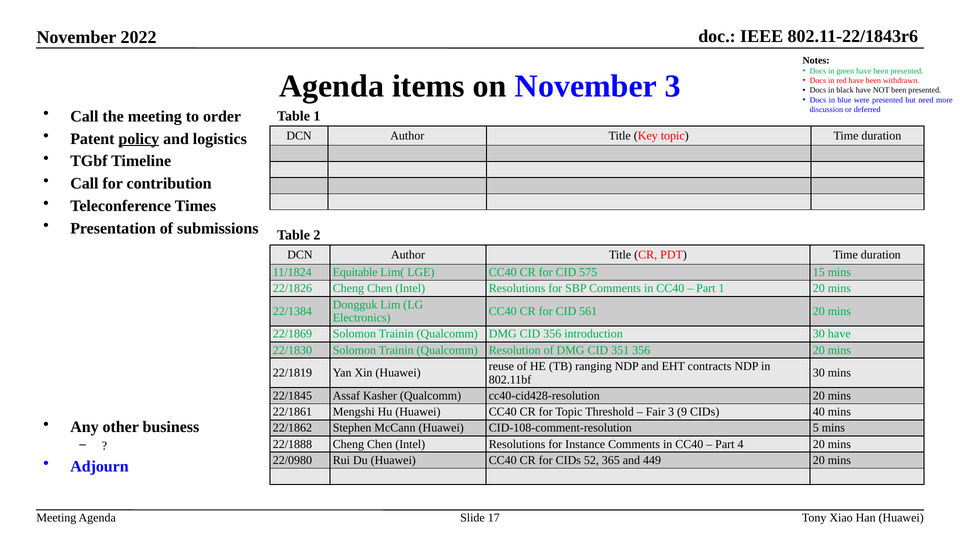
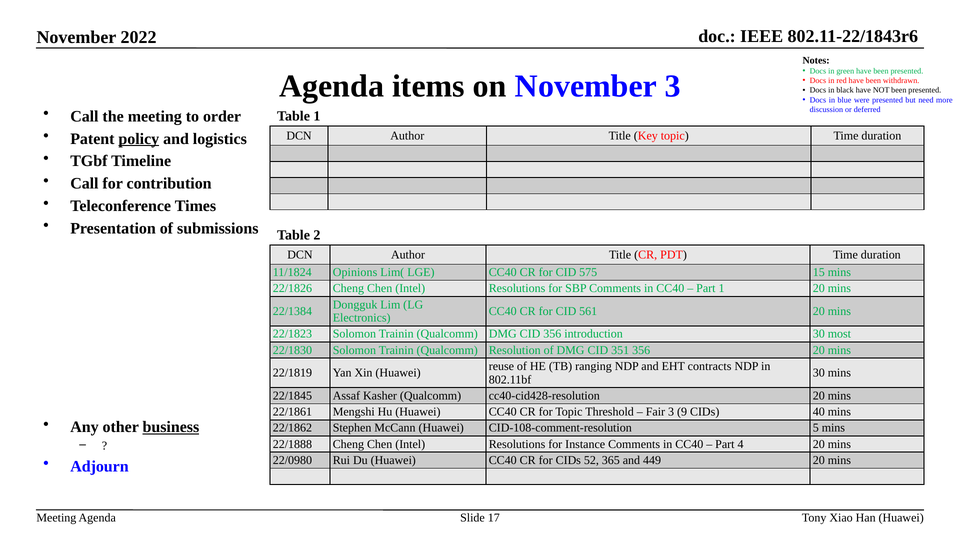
Equitable: Equitable -> Opinions (355, 272)
22/1869: 22/1869 -> 22/1823 (292, 334)
30 have: have -> most (839, 334)
business underline: none -> present (171, 427)
